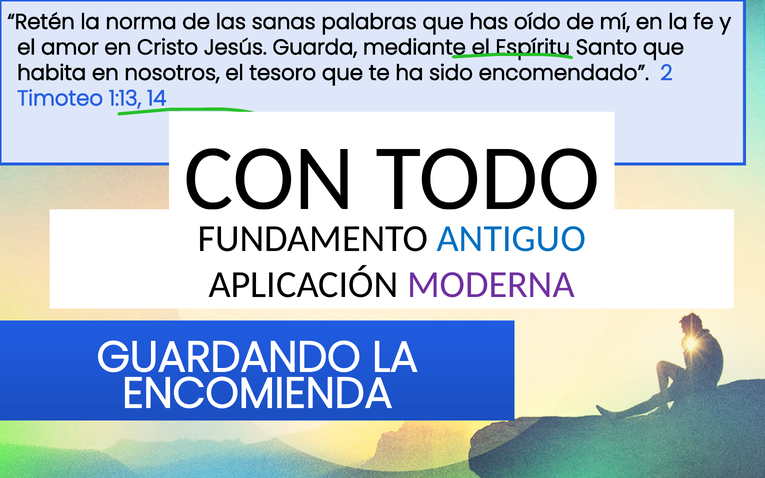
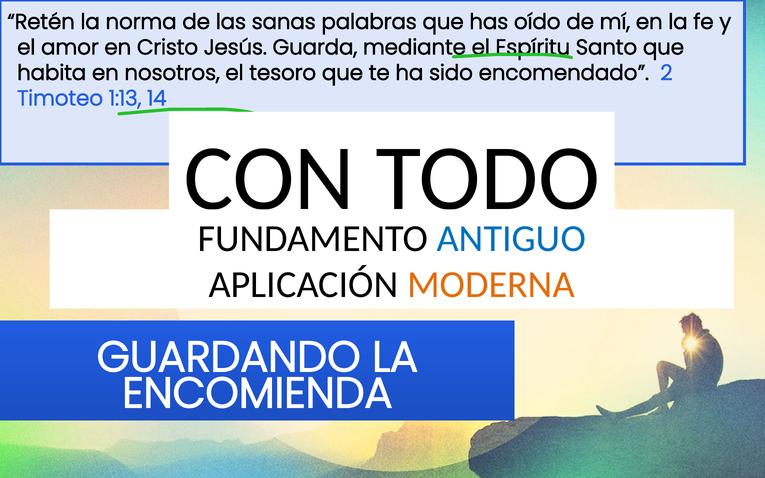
MODERNA colour: purple -> orange (491, 285)
